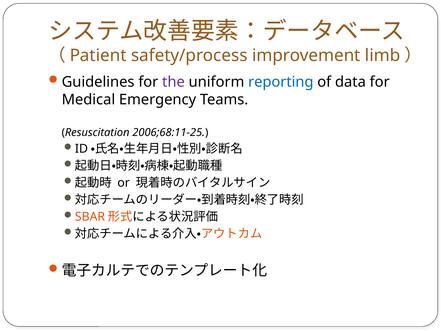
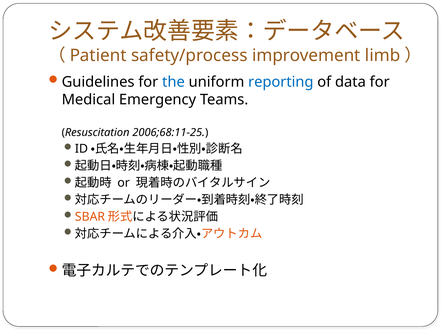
the colour: purple -> blue (173, 82)
